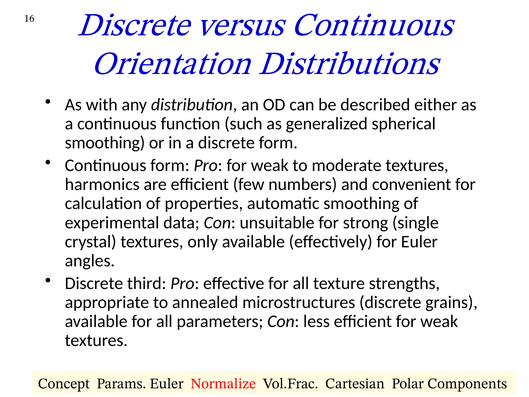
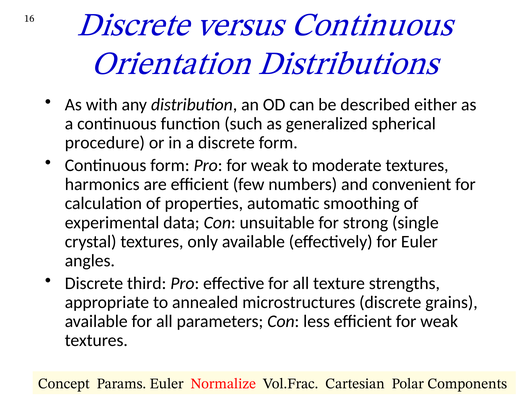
smoothing: smoothing -> procedure (105, 143)
